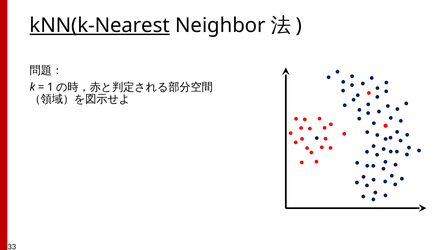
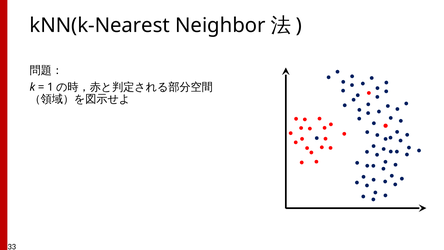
kNN(k-Nearest underline: present -> none (100, 25)
